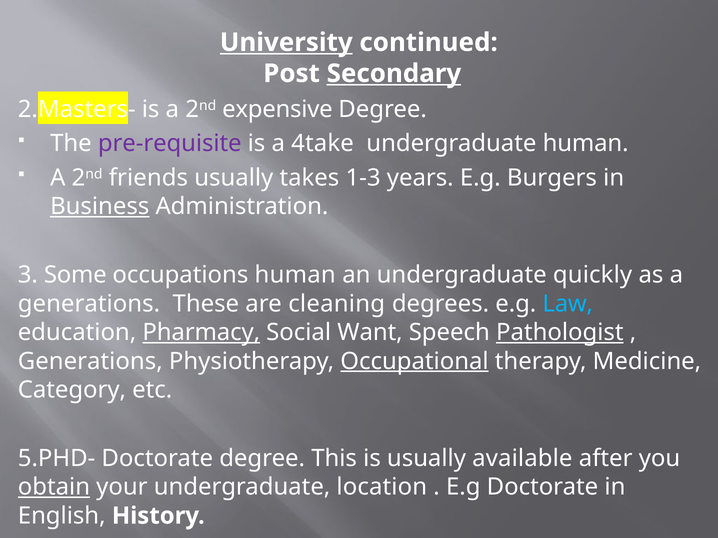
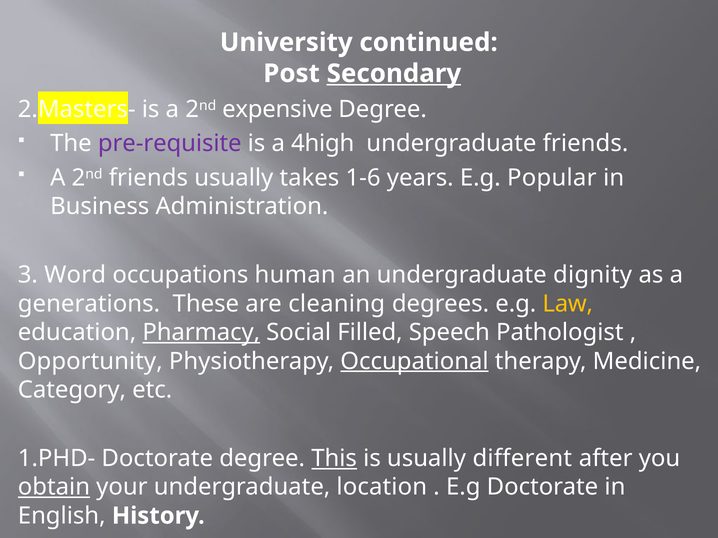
University underline: present -> none (286, 42)
4take: 4take -> 4high (323, 144)
undergraduate human: human -> friends (586, 144)
1-3: 1-3 -> 1-6 (363, 178)
Burgers: Burgers -> Popular (552, 178)
Business underline: present -> none (100, 207)
Some: Some -> Word (75, 275)
quickly: quickly -> dignity (593, 275)
Law colour: light blue -> yellow (568, 304)
Want: Want -> Filled (370, 333)
Pathologist underline: present -> none (560, 333)
Generations: Generations -> Opportunity (90, 361)
5.PHD-: 5.PHD- -> 1.PHD- (57, 459)
This underline: none -> present (334, 459)
available: available -> different (522, 459)
